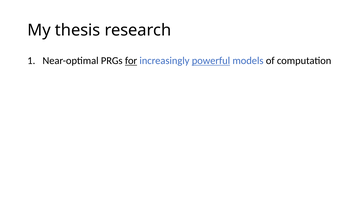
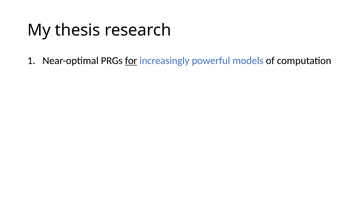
powerful underline: present -> none (211, 61)
